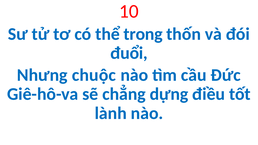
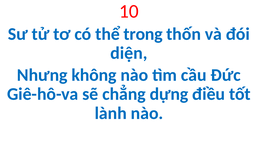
đuổi: đuổi -> diện (129, 53)
chuộc: chuộc -> không (94, 75)
